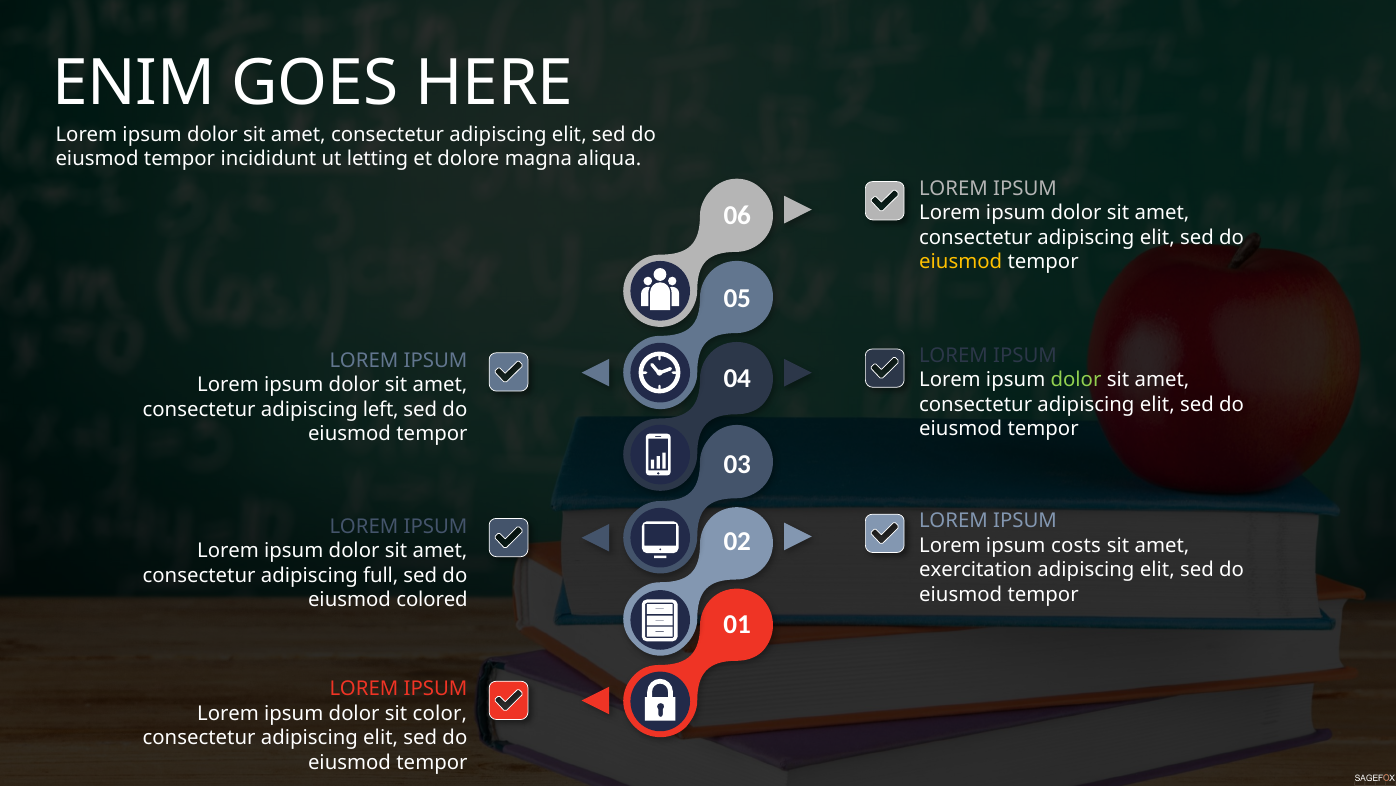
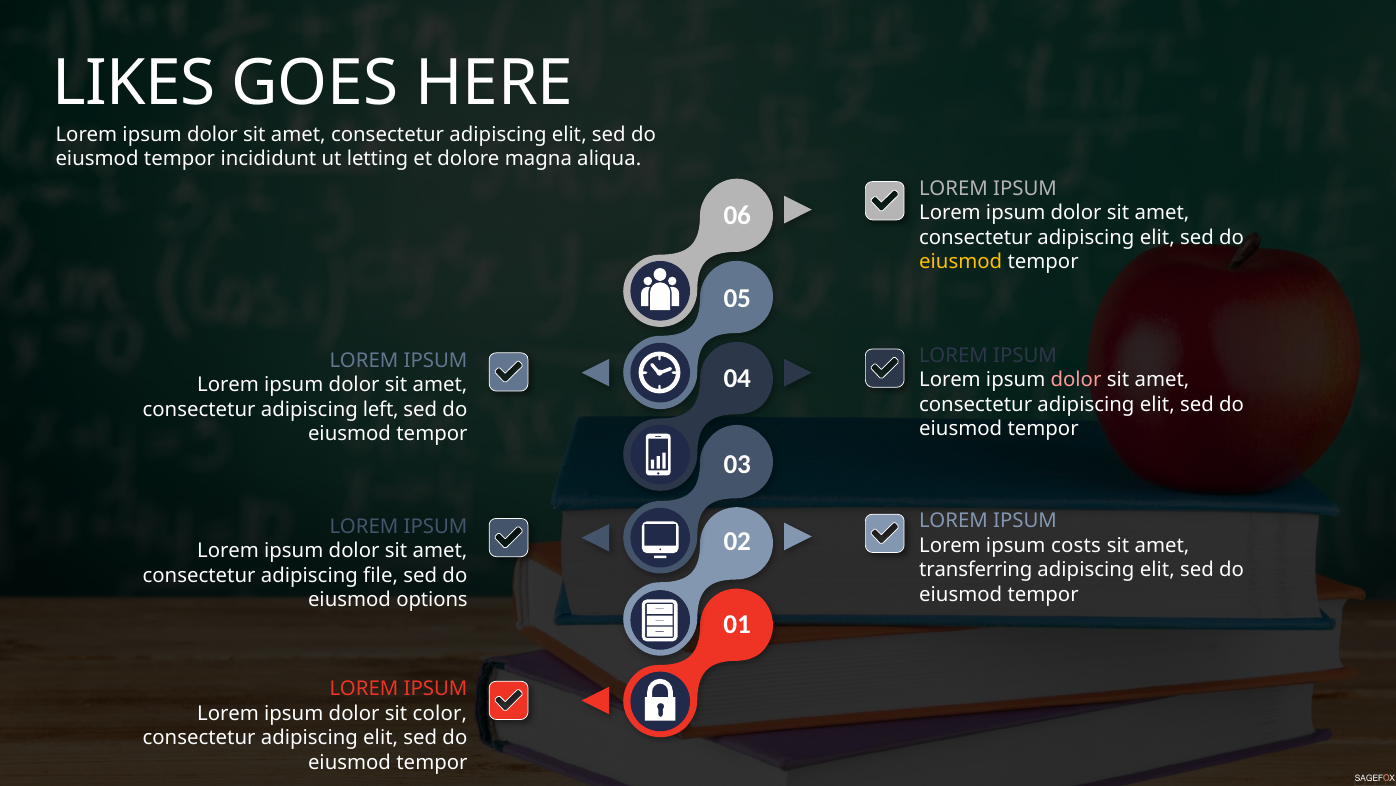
ENIM: ENIM -> LIKES (134, 83)
dolor colour: light green -> pink (1076, 380)
exercitation: exercitation -> transferring (976, 569)
full: full -> file (381, 575)
colored: colored -> options (432, 599)
